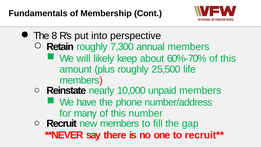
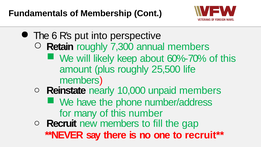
8: 8 -> 6 (54, 36)
